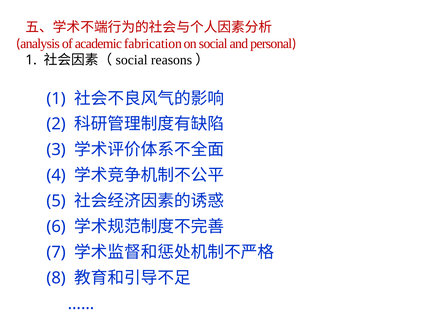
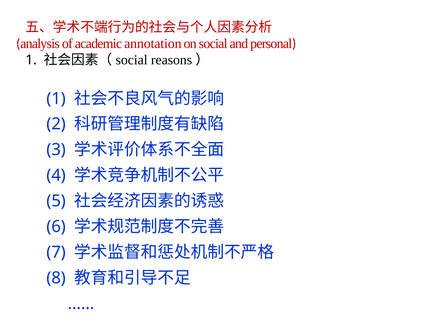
fabrication: fabrication -> annotation (153, 44)
